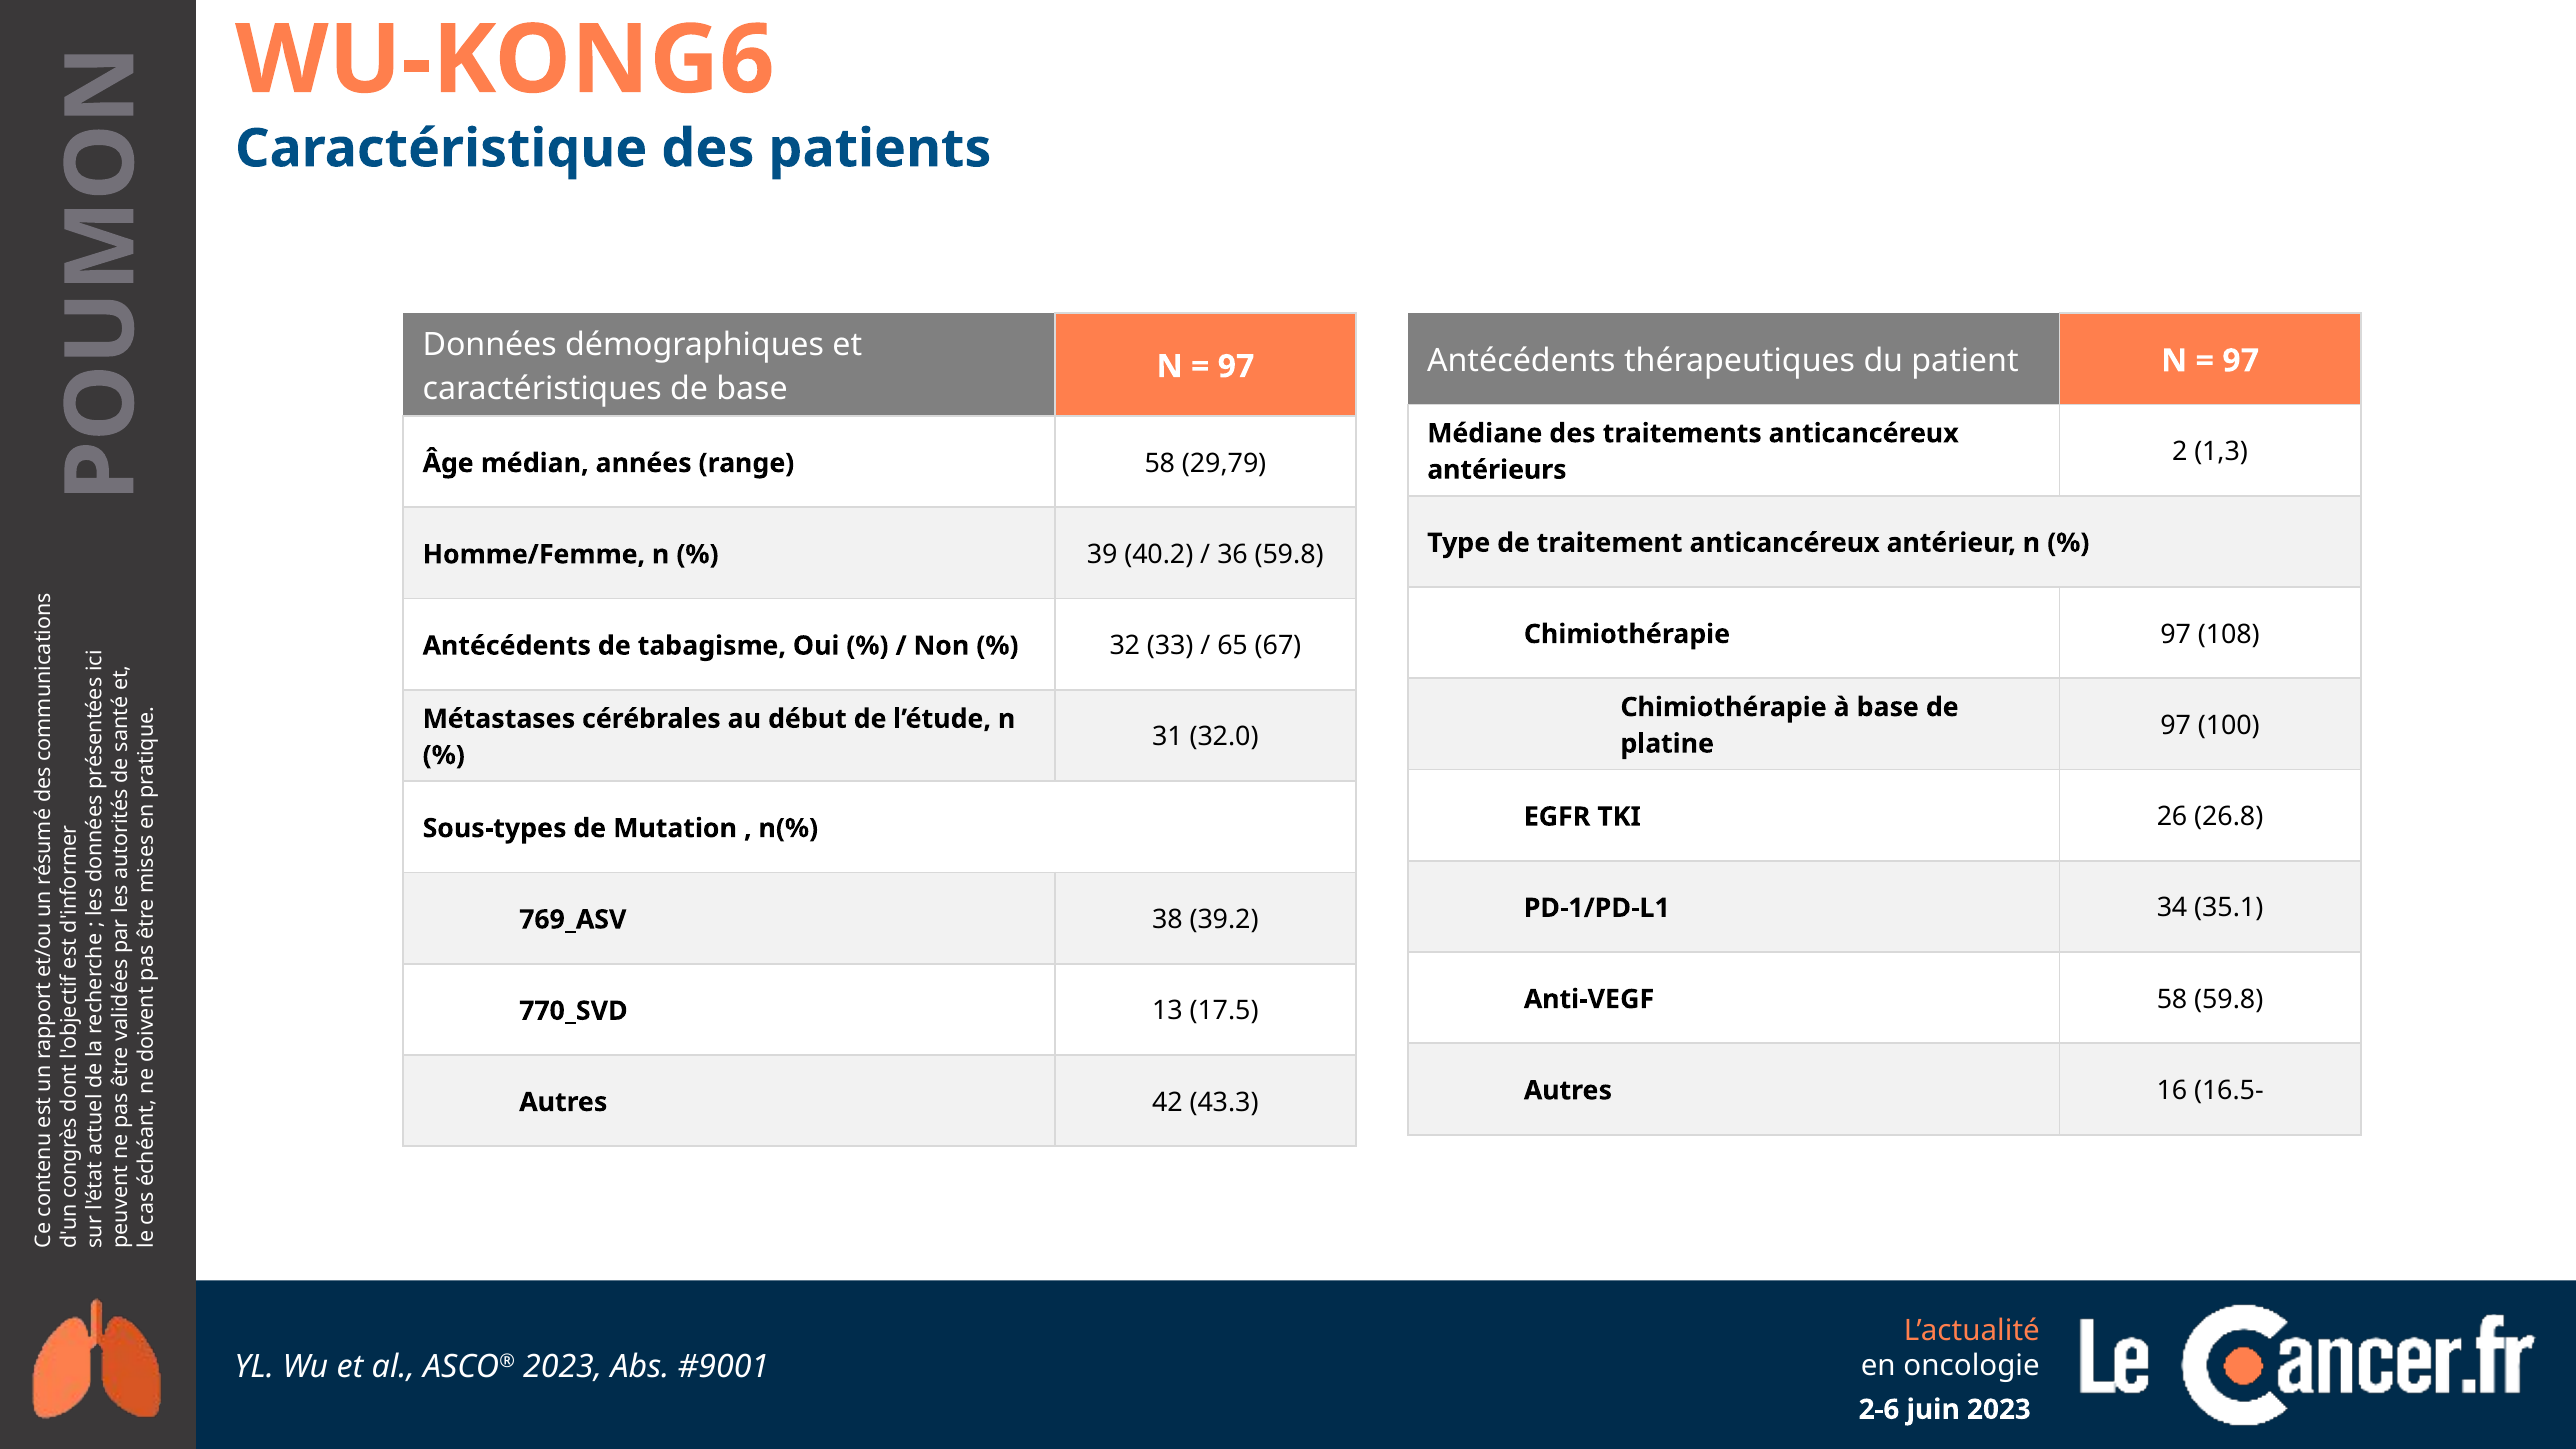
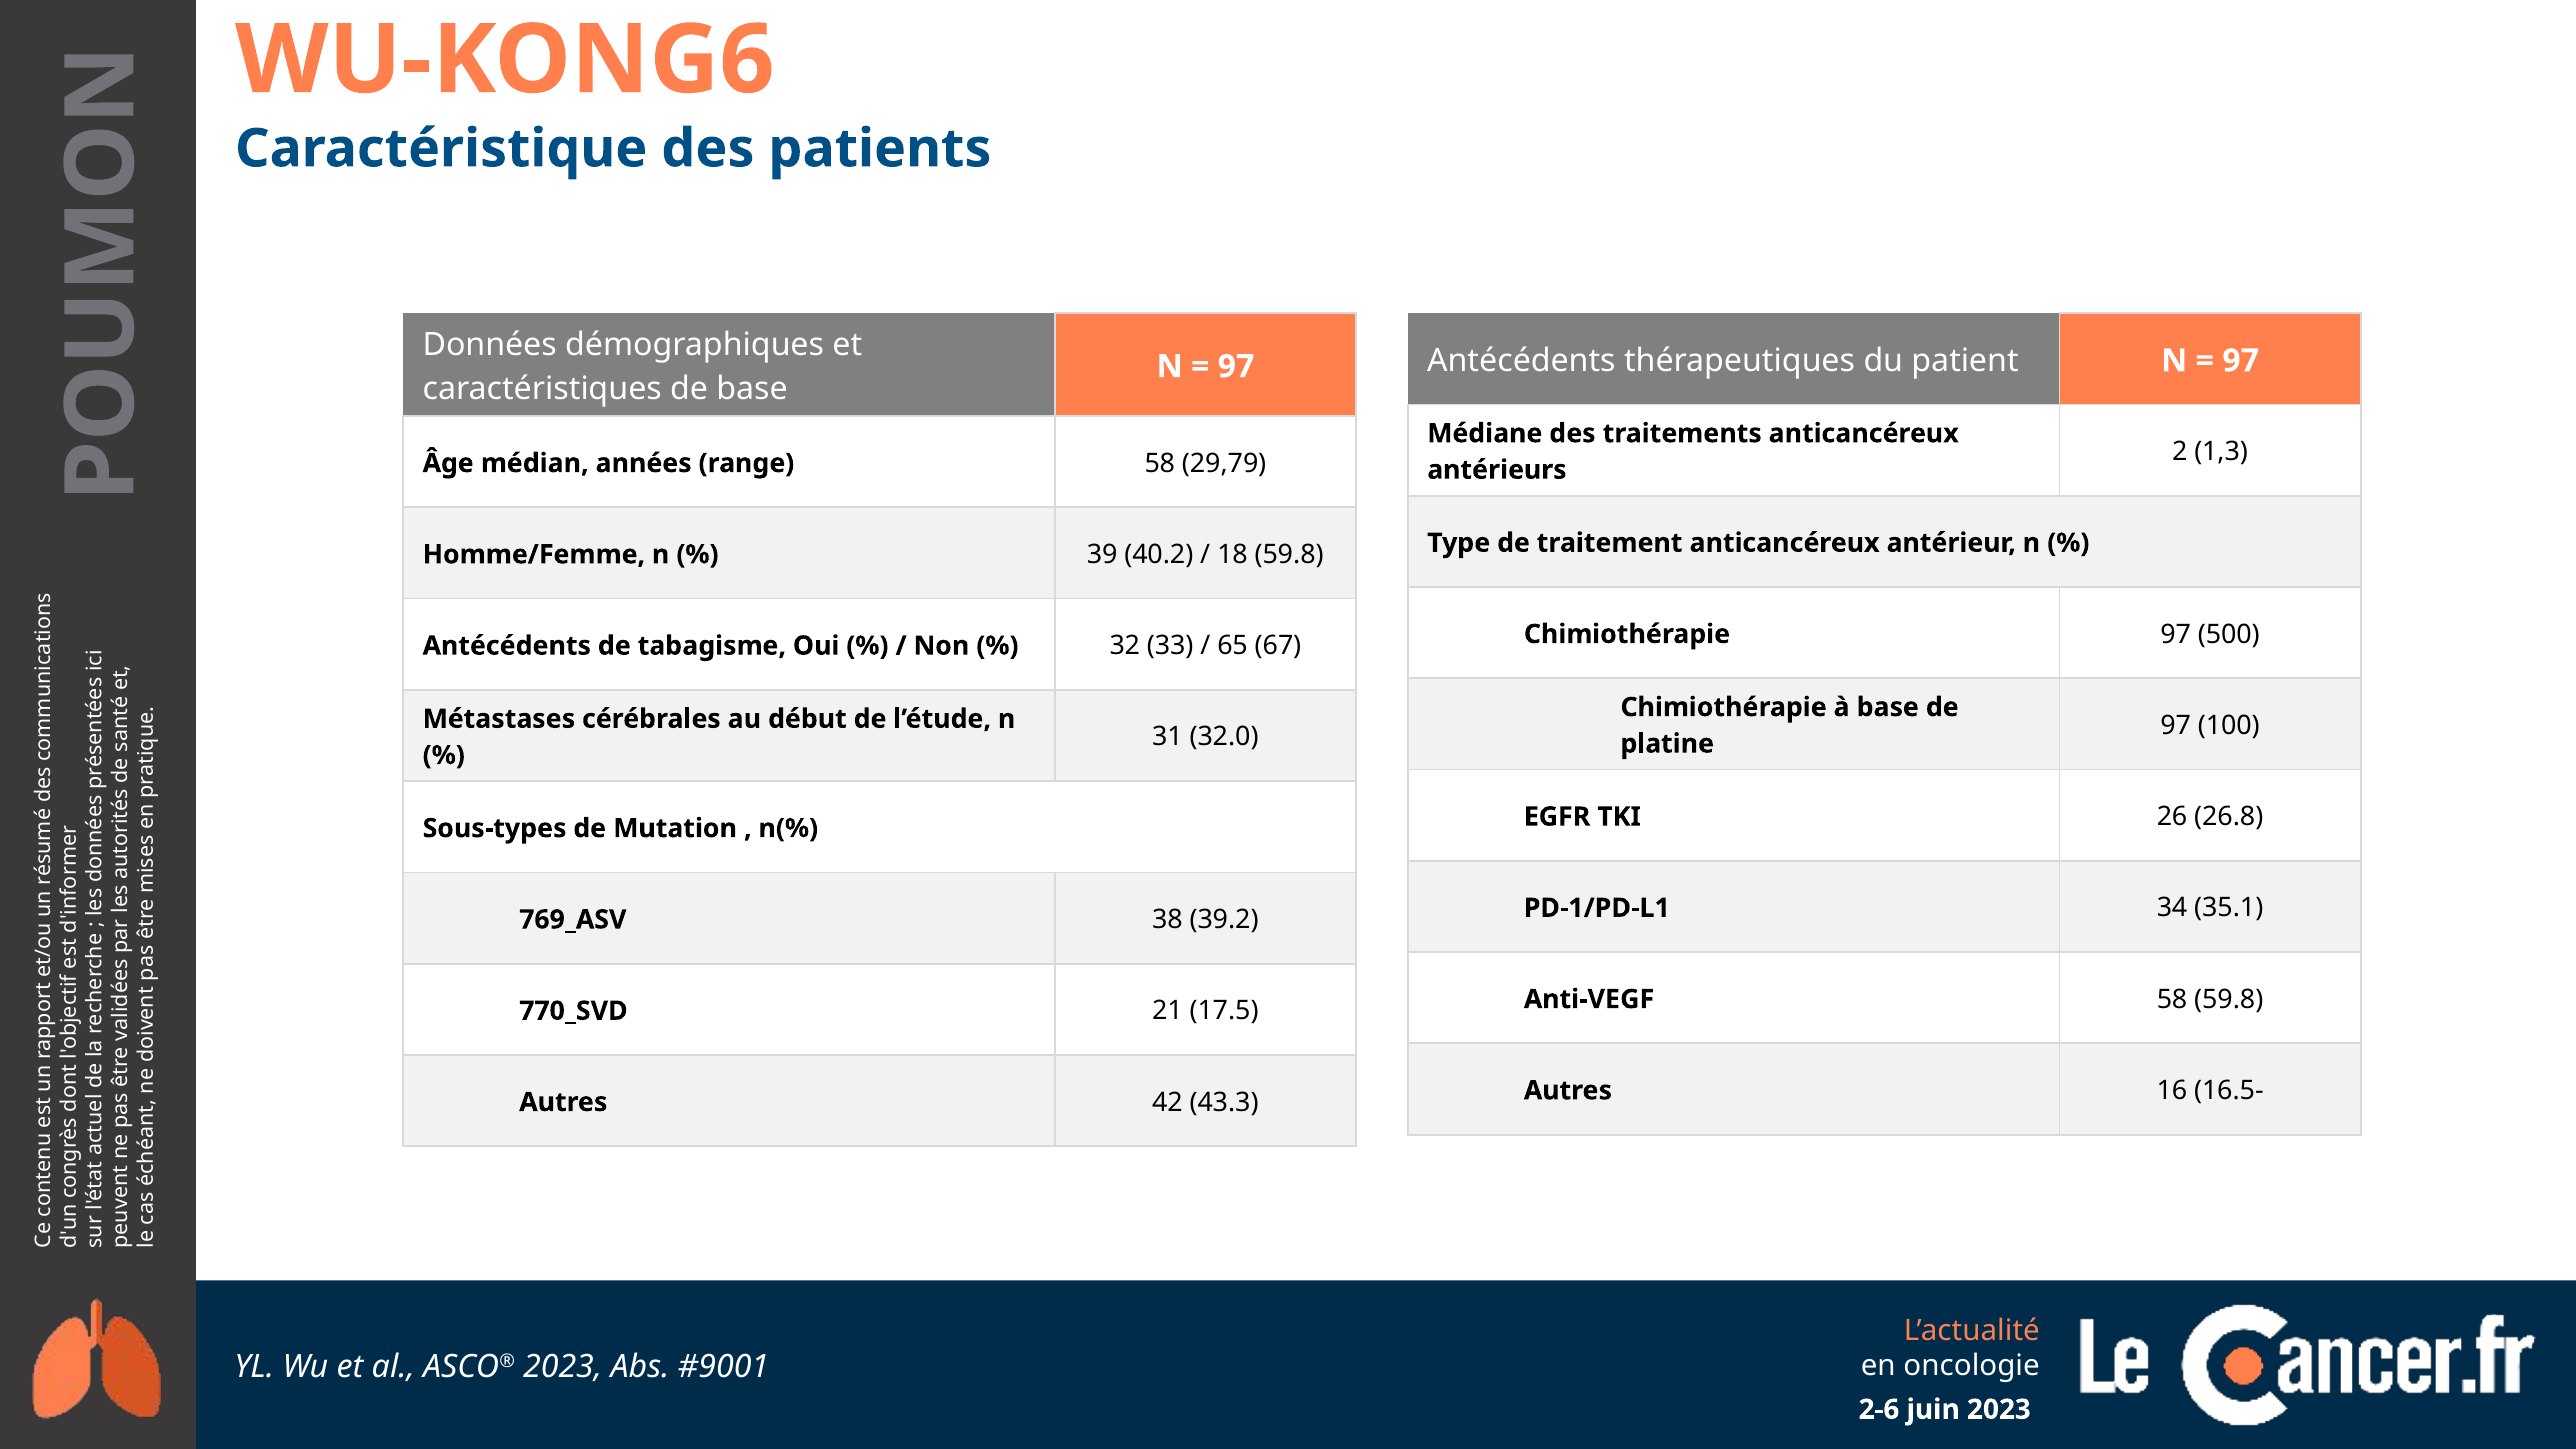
36: 36 -> 18 (1233, 555)
108: 108 -> 500 (2229, 634)
13: 13 -> 21 (1167, 1011)
